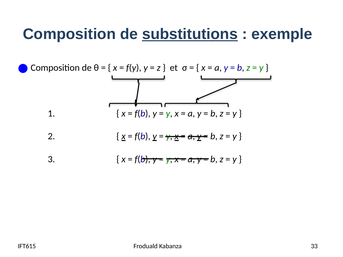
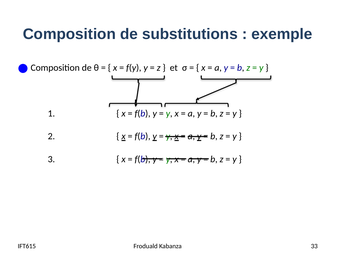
substitutions underline: present -> none (190, 34)
